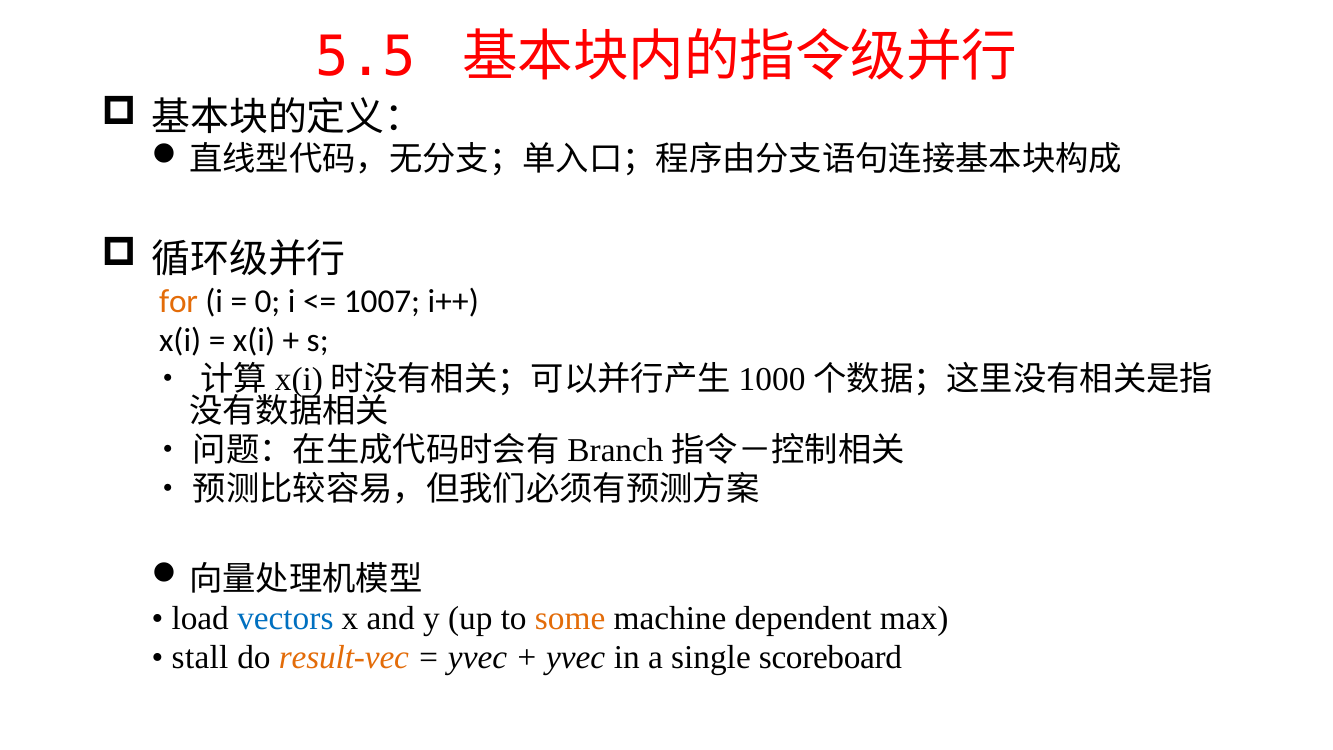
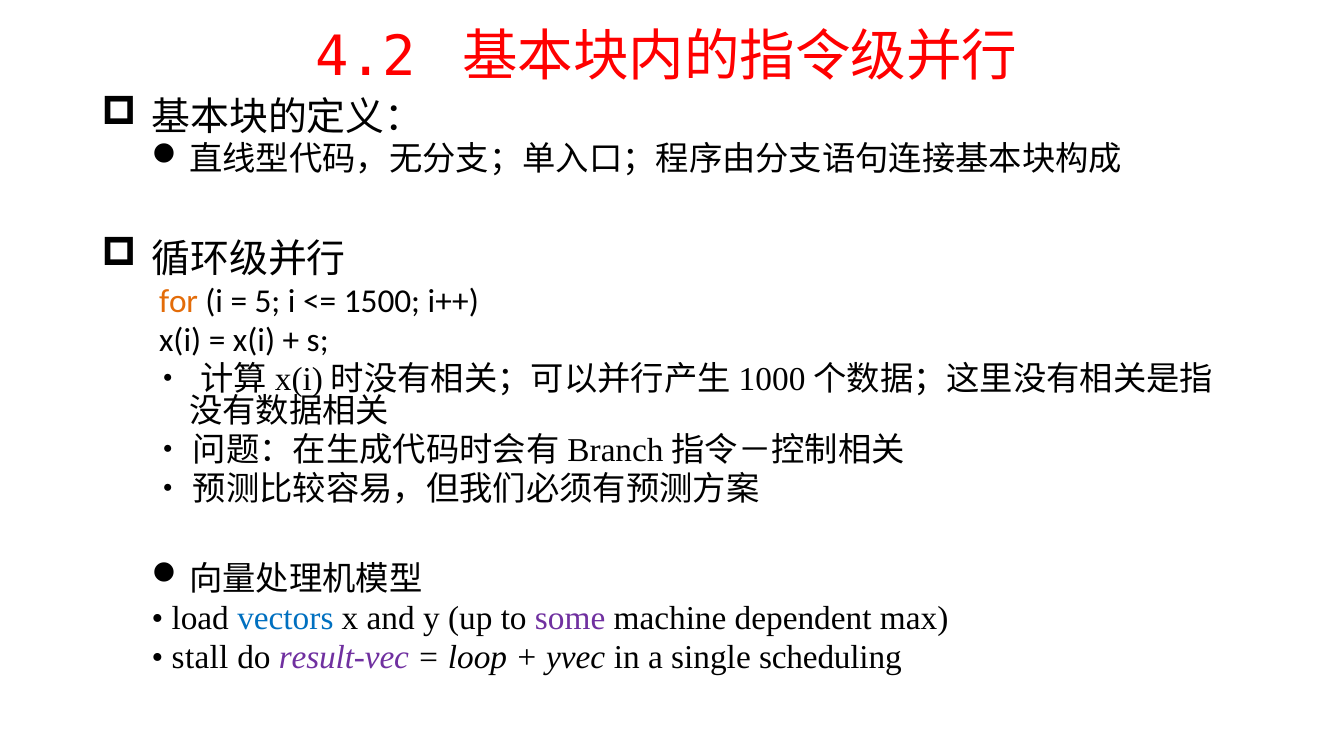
5.5: 5.5 -> 4.2 (366, 57)
0: 0 -> 5 (267, 301)
1007: 1007 -> 1500 (382, 301)
some colour: orange -> purple (570, 618)
result-vec colour: orange -> purple (344, 657)
yvec: yvec -> loop (478, 657)
scoreboard: scoreboard -> scheduling (830, 657)
